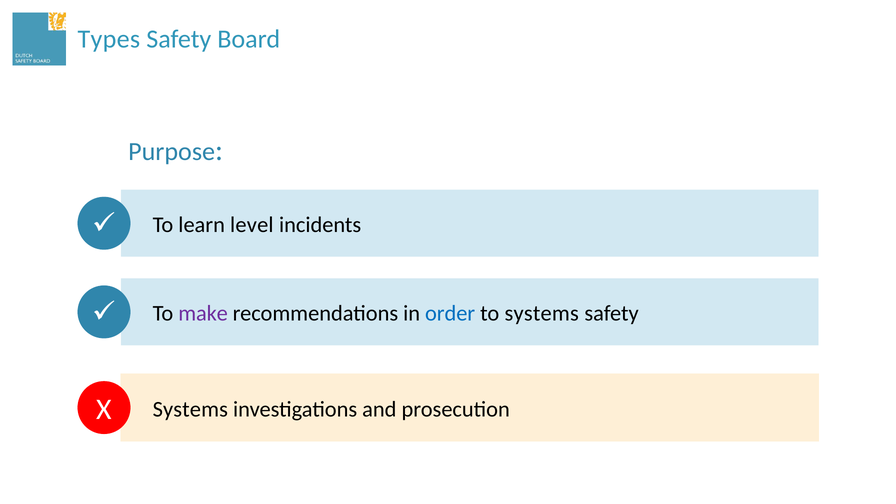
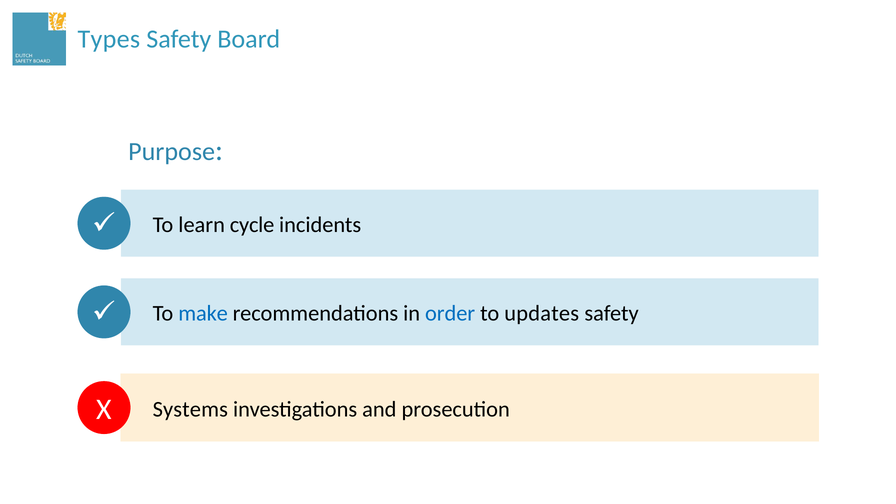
level: level -> cycle (252, 225)
make colour: purple -> blue (203, 313)
to systems: systems -> updates (542, 313)
